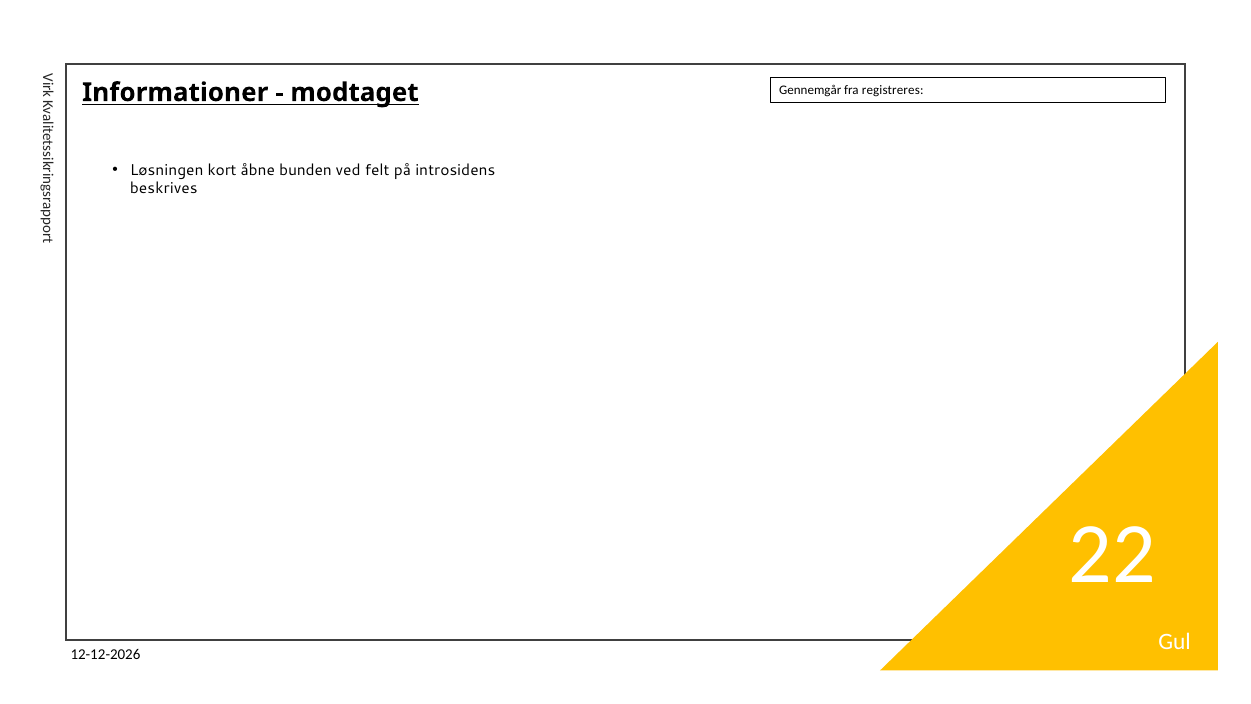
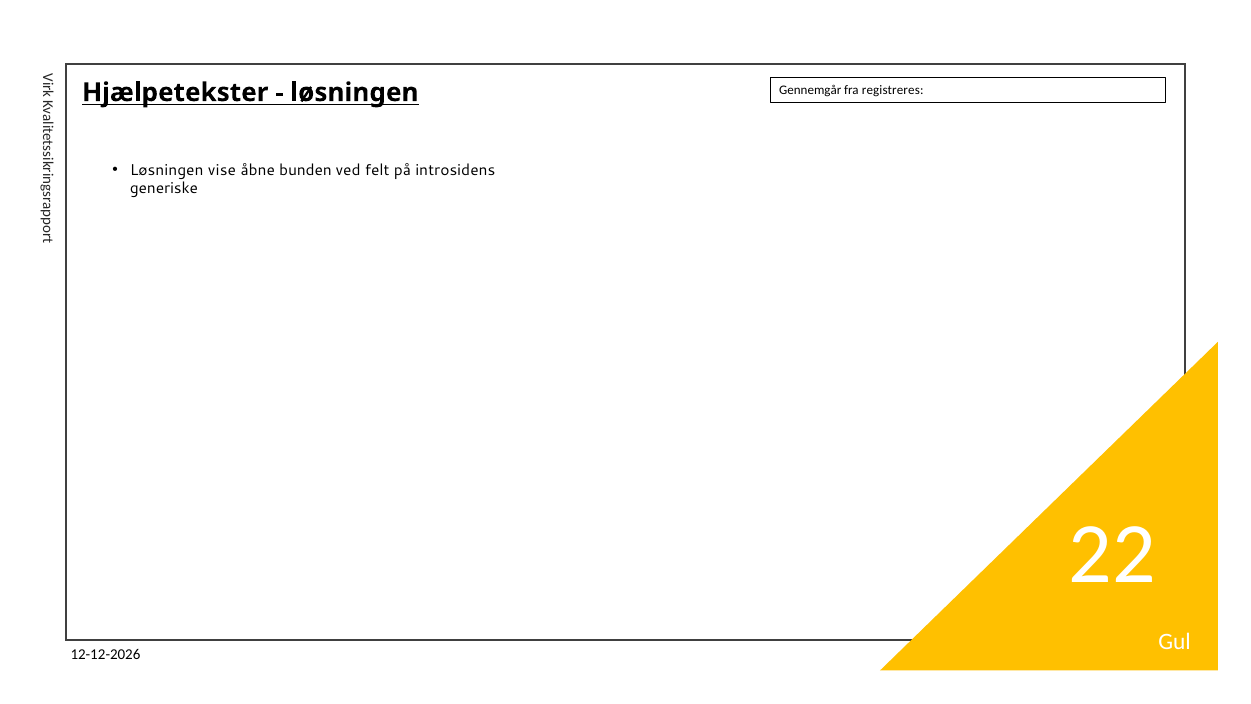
Informationer: Informationer -> Hjælpetekster (175, 92)
modtaget: modtaget -> løsningen (354, 92)
kort: kort -> vise (222, 170)
beskrives: beskrives -> generiske (164, 189)
